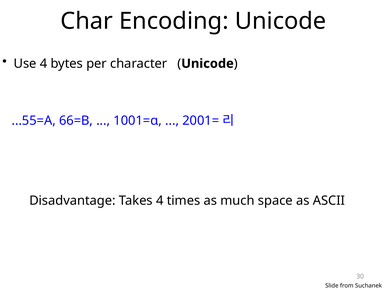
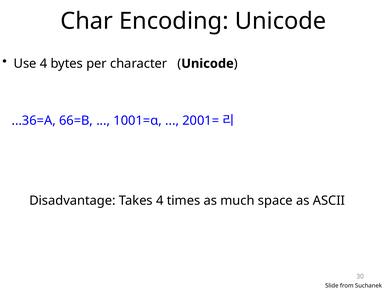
...55=A: ...55=A -> ...36=A (34, 121)
